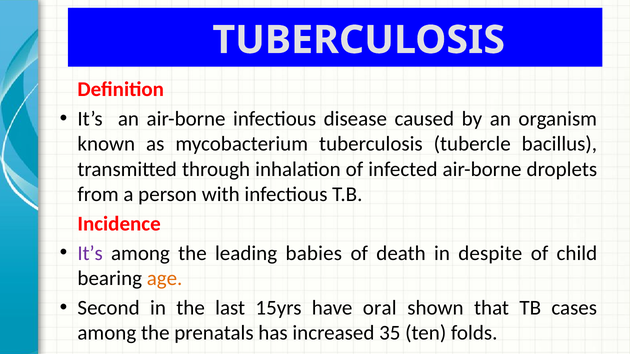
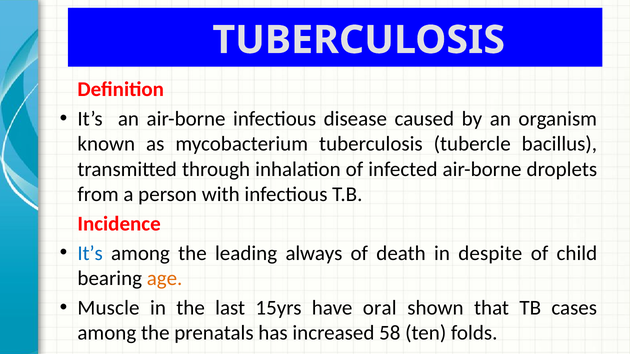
It’s colour: purple -> blue (90, 253)
babies: babies -> always (314, 253)
Second: Second -> Muscle (109, 308)
35: 35 -> 58 (390, 333)
